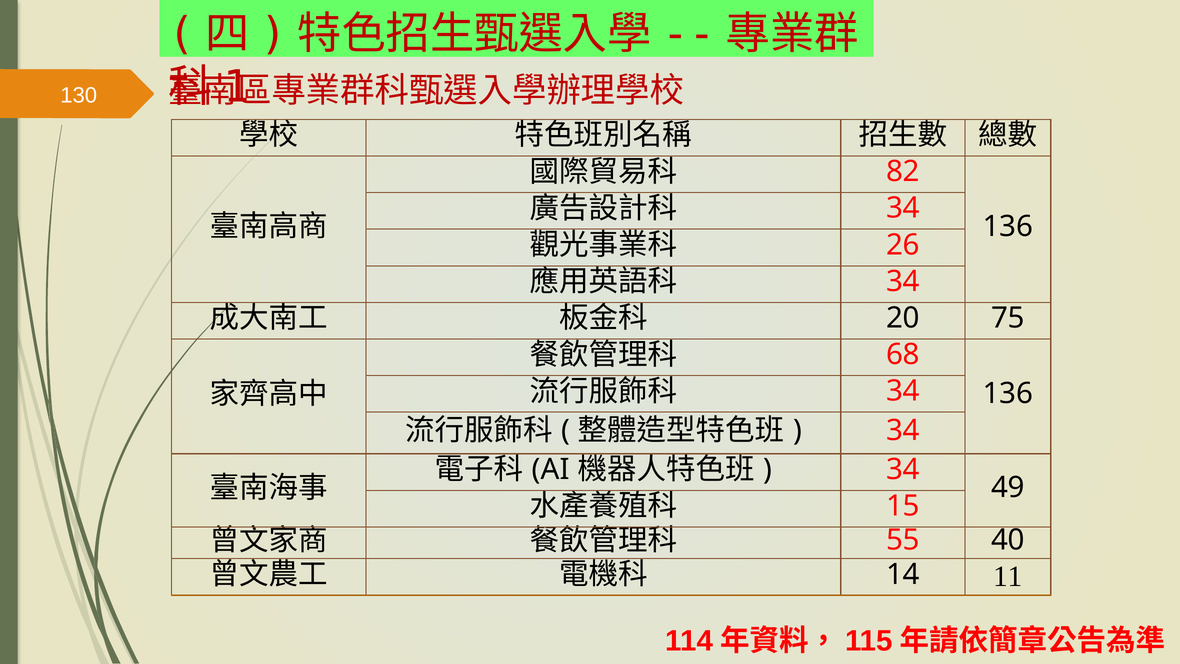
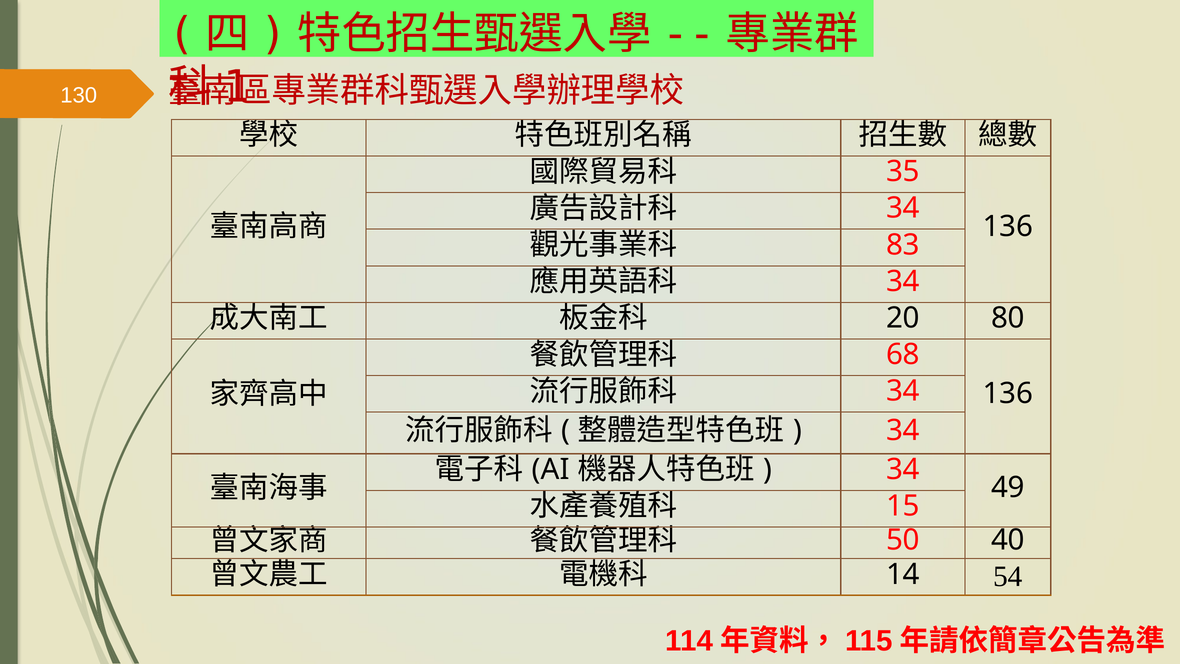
82: 82 -> 35 (903, 172)
26: 26 -> 83 (903, 245)
75: 75 -> 80 (1008, 318)
55: 55 -> 50 (903, 540)
11: 11 -> 54 (1008, 576)
